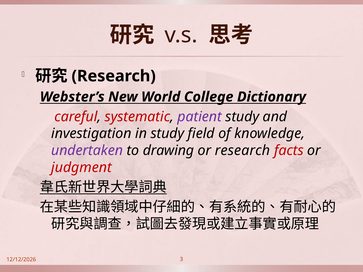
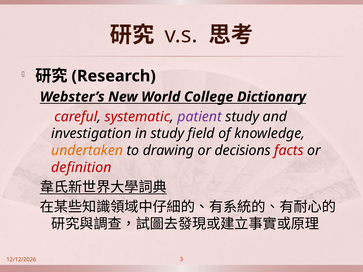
undertaken colour: purple -> orange (87, 151)
or research: research -> decisions (243, 151)
judgment: judgment -> definition (81, 168)
